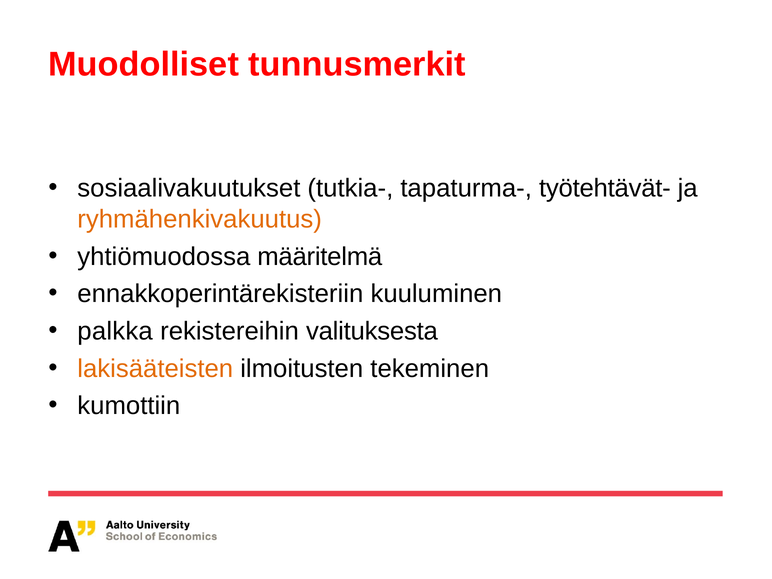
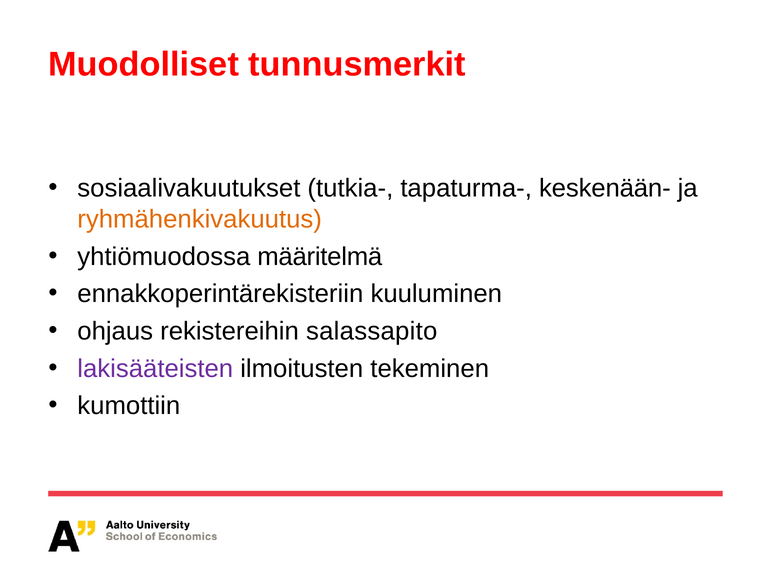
työtehtävät-: työtehtävät- -> keskenään- (605, 188)
palkka: palkka -> ohjaus (115, 331)
valituksesta: valituksesta -> salassapito (372, 331)
lakisääteisten colour: orange -> purple (155, 369)
